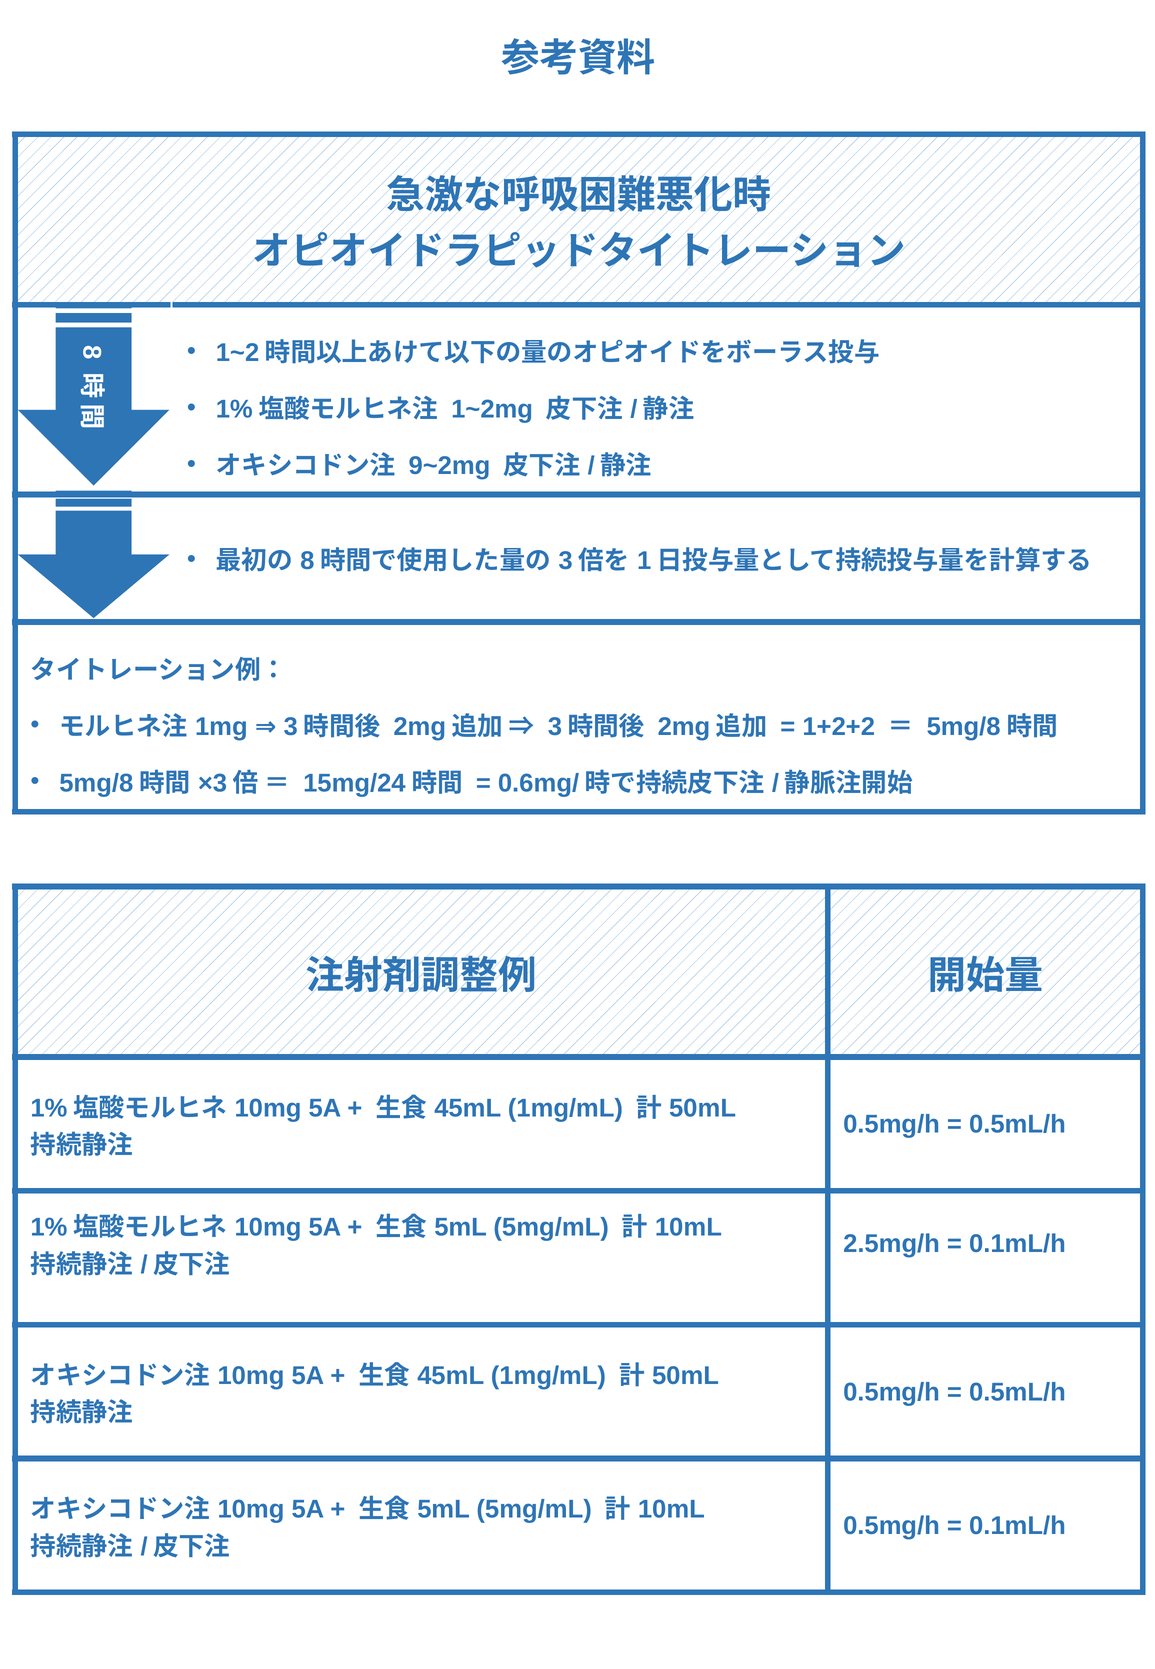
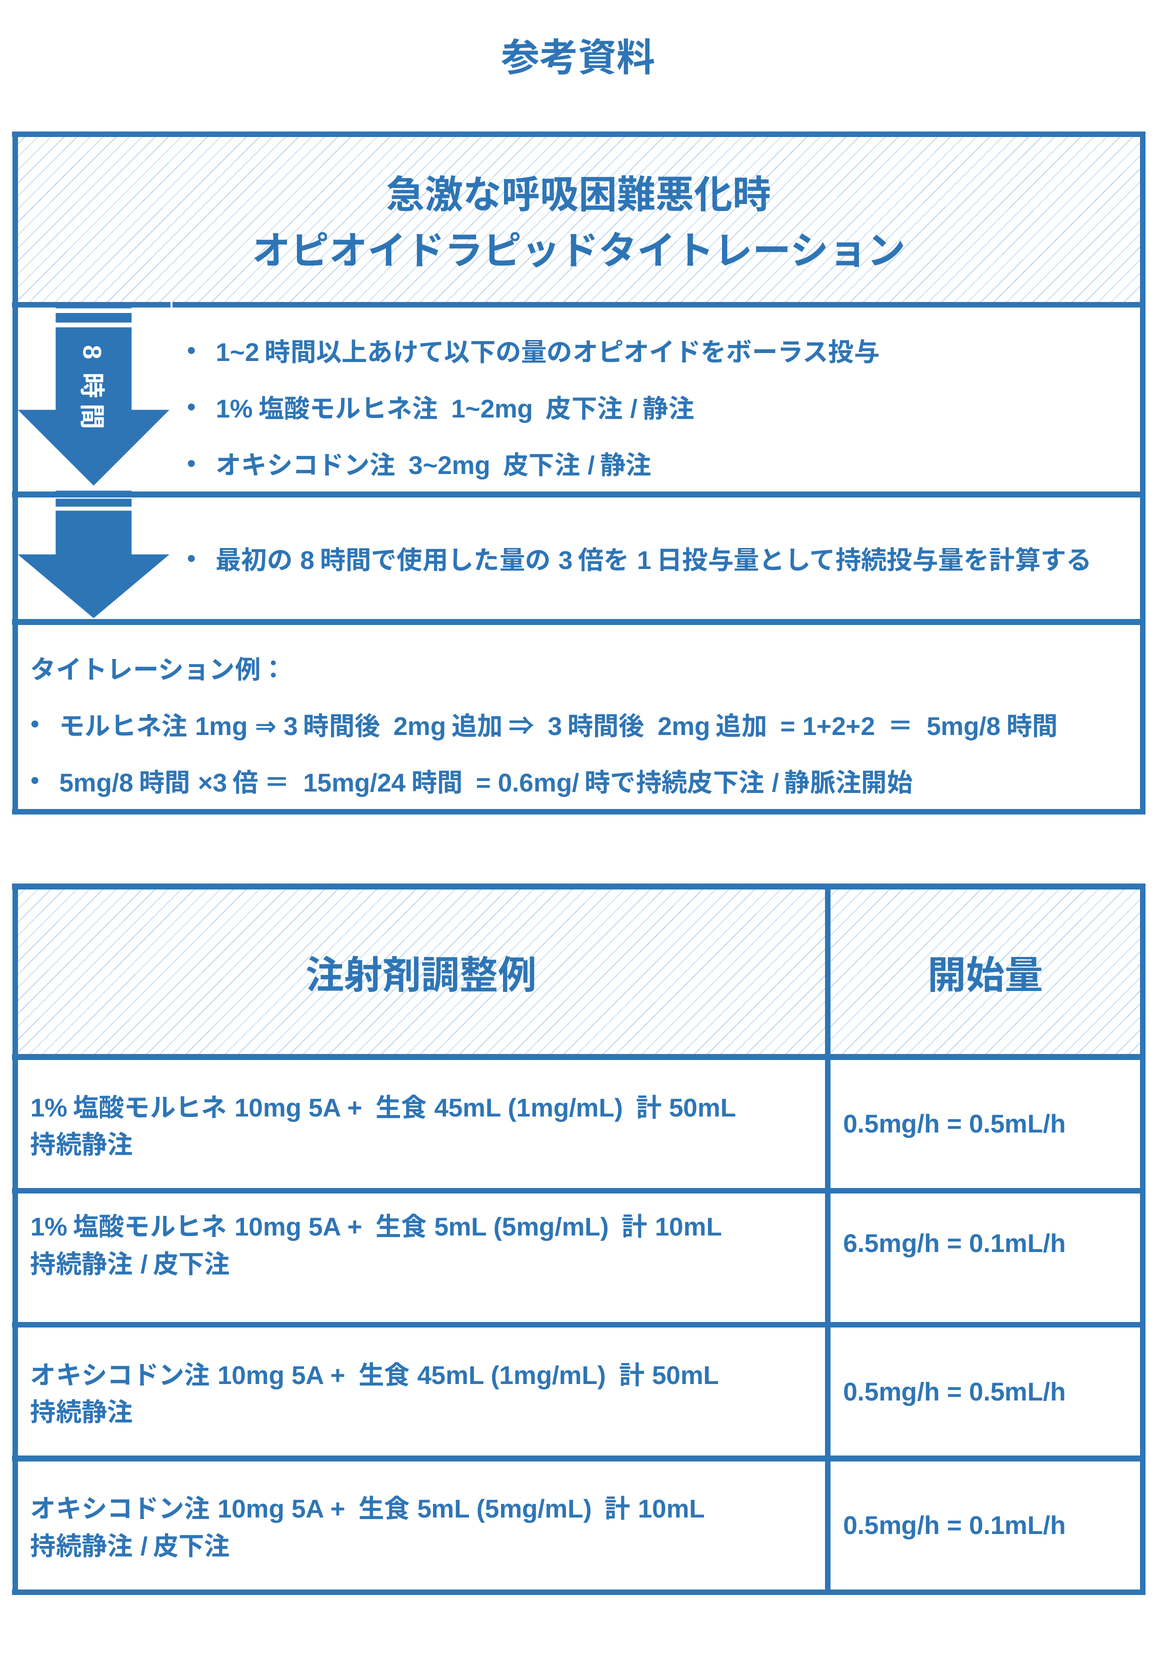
9~2mg: 9~2mg -> 3~2mg (449, 466)
2.5mg/h: 2.5mg/h -> 6.5mg/h (892, 1243)
